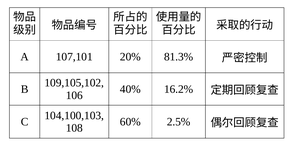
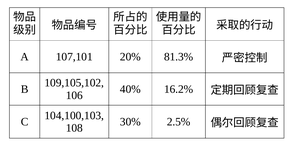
60%: 60% -> 30% (130, 122)
